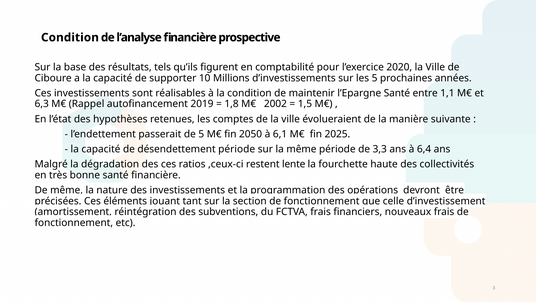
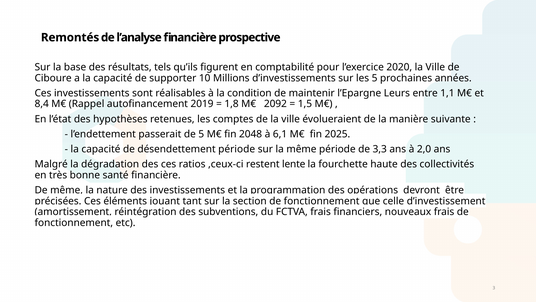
Condition: Condition -> Remontés (70, 37)
l’Epargne Santé: Santé -> Leurs (397, 93)
6,3: 6,3 -> 8,4 (42, 104)
2002: 2002 -> 2092 (275, 104)
2050: 2050 -> 2048 (251, 134)
6,4: 6,4 -> 2,0 (424, 149)
